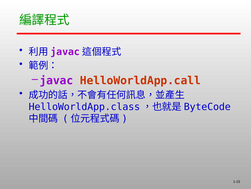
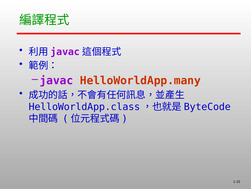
HelloWorldApp.call: HelloWorldApp.call -> HelloWorldApp.many (140, 80)
